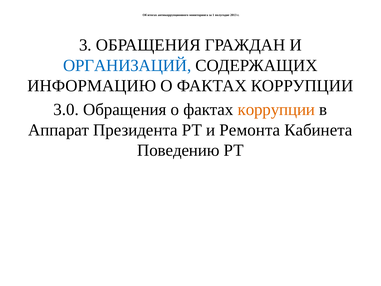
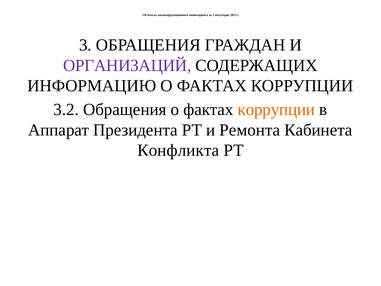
ОРГАНИЗАЦИЙ colour: blue -> purple (127, 65)
3.0: 3.0 -> 3.2 (66, 109)
Поведению: Поведению -> Конфликта (178, 150)
